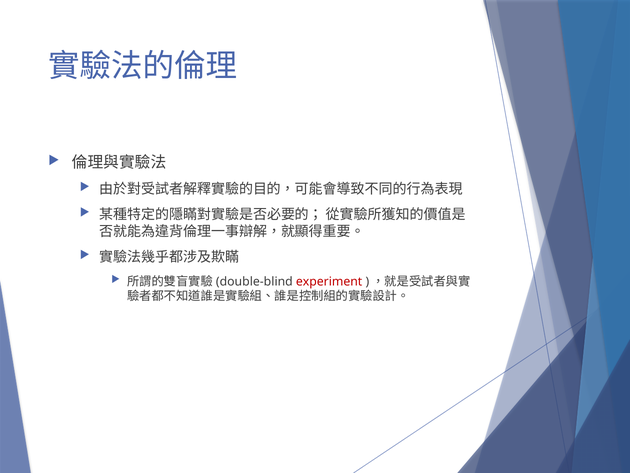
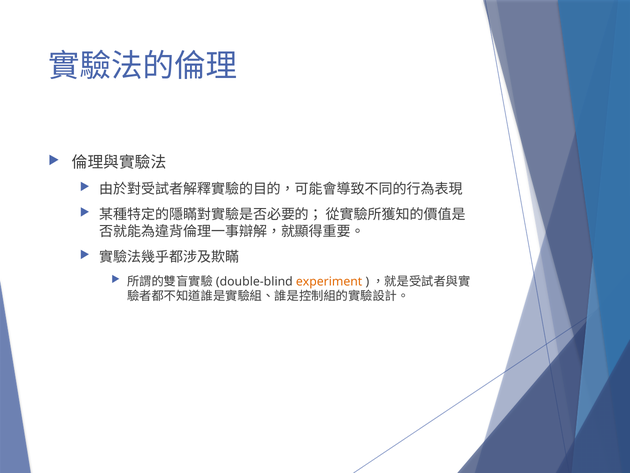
experiment colour: red -> orange (329, 281)
